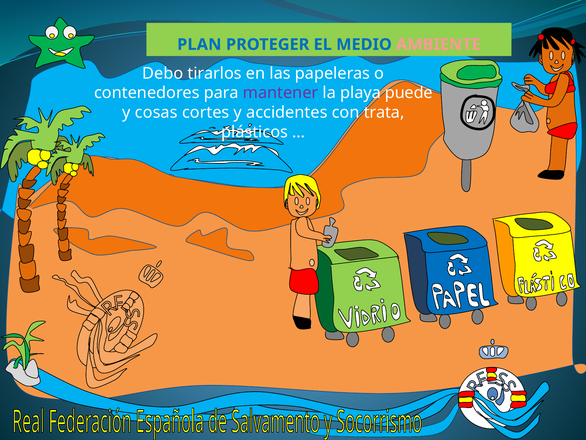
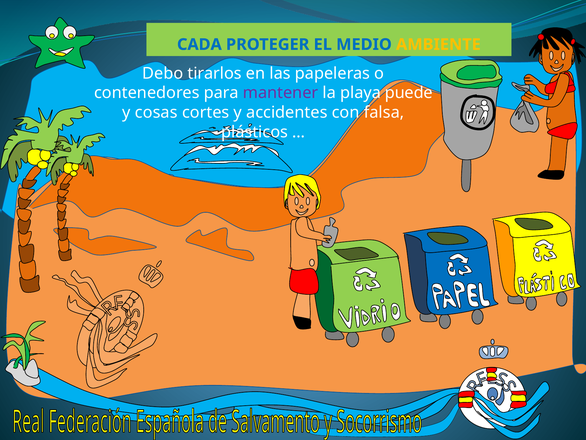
PLAN: PLAN -> CADA (199, 44)
AMBIENTE colour: pink -> yellow (438, 44)
trata: trata -> falsa (384, 112)
